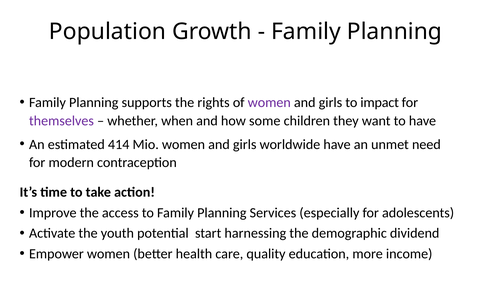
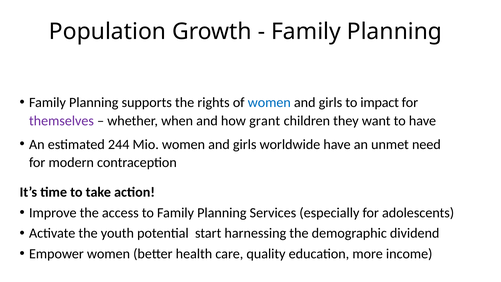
women colour: purple -> blue (269, 102)
some: some -> grant (265, 121)
414: 414 -> 244 (119, 144)
